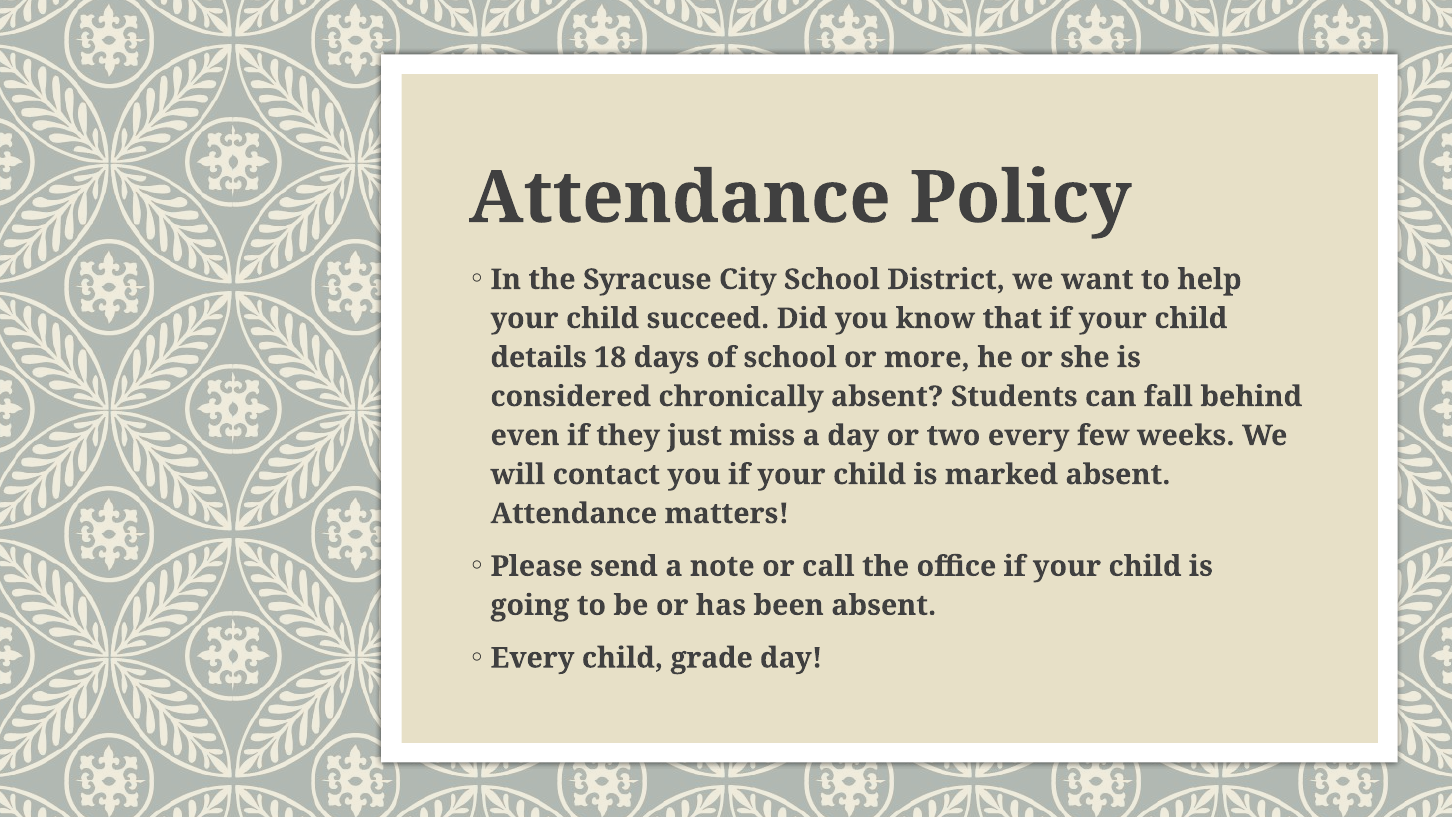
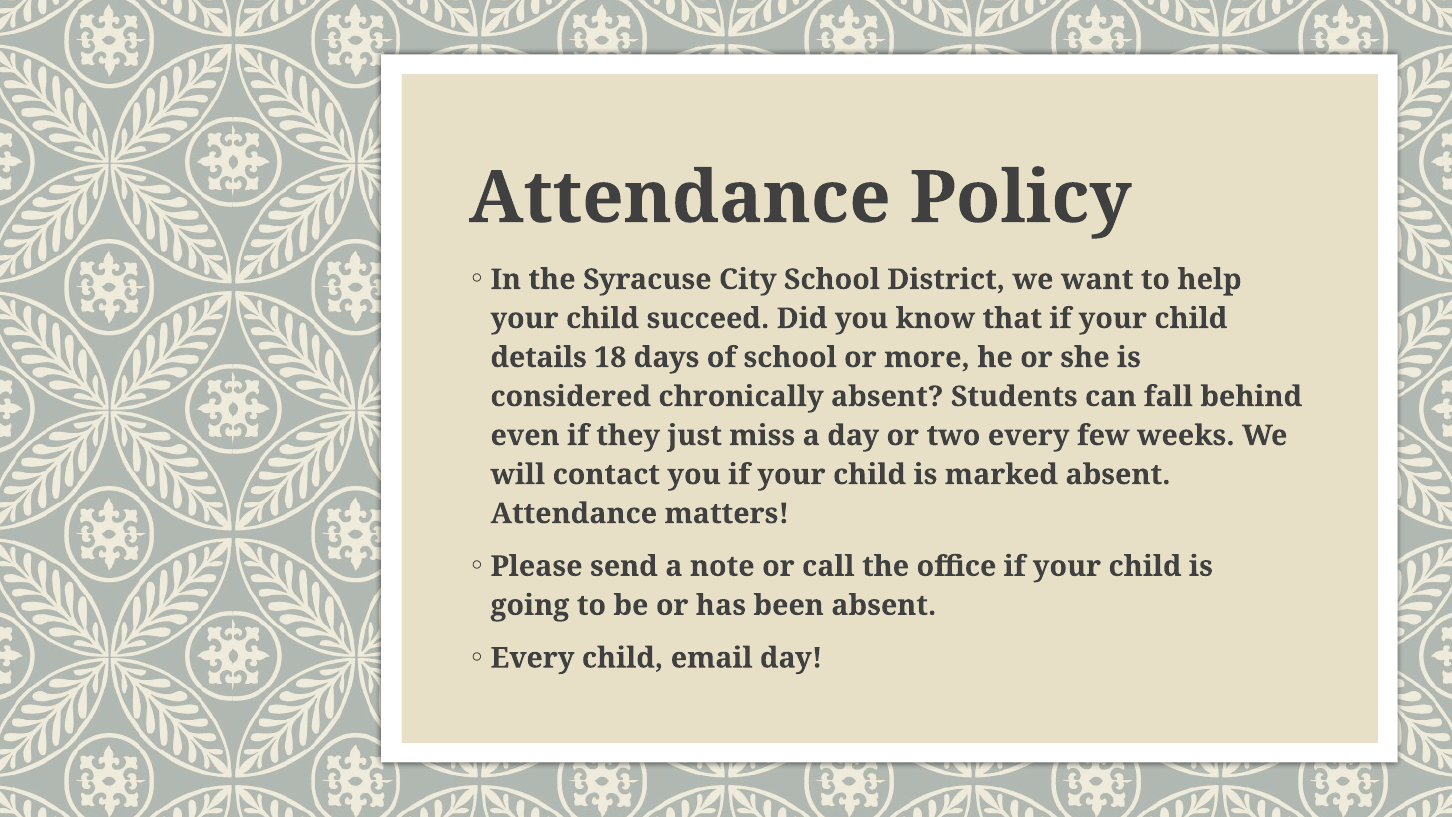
grade: grade -> email (712, 658)
